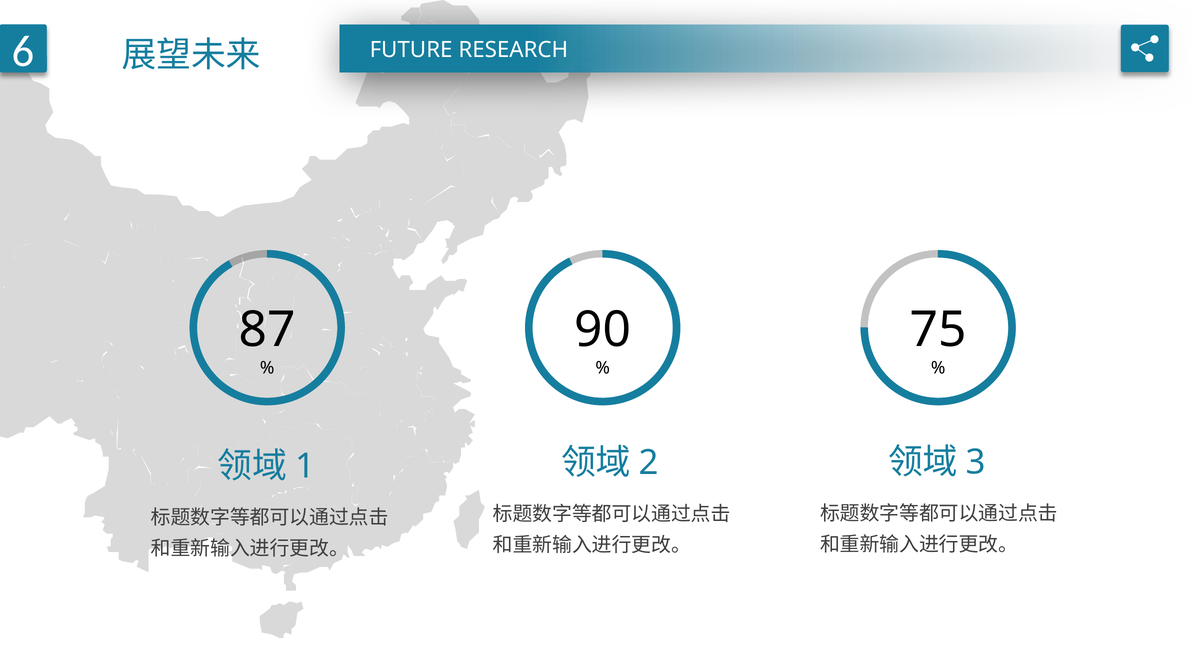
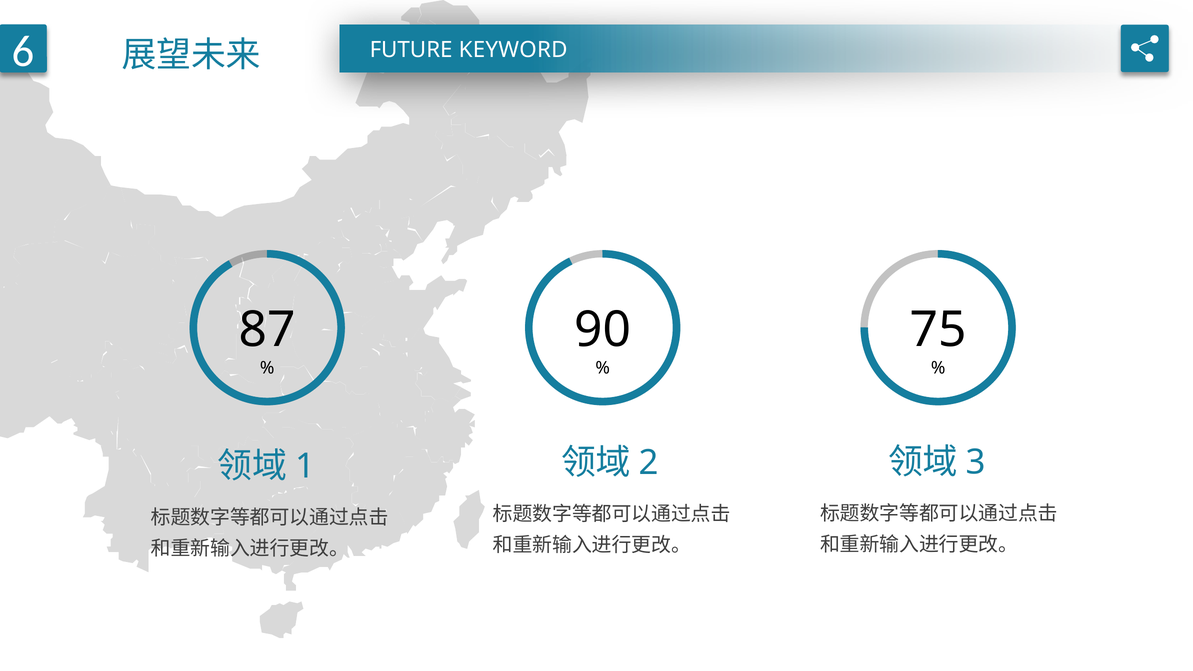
RESEARCH: RESEARCH -> KEYWORD (513, 50)
